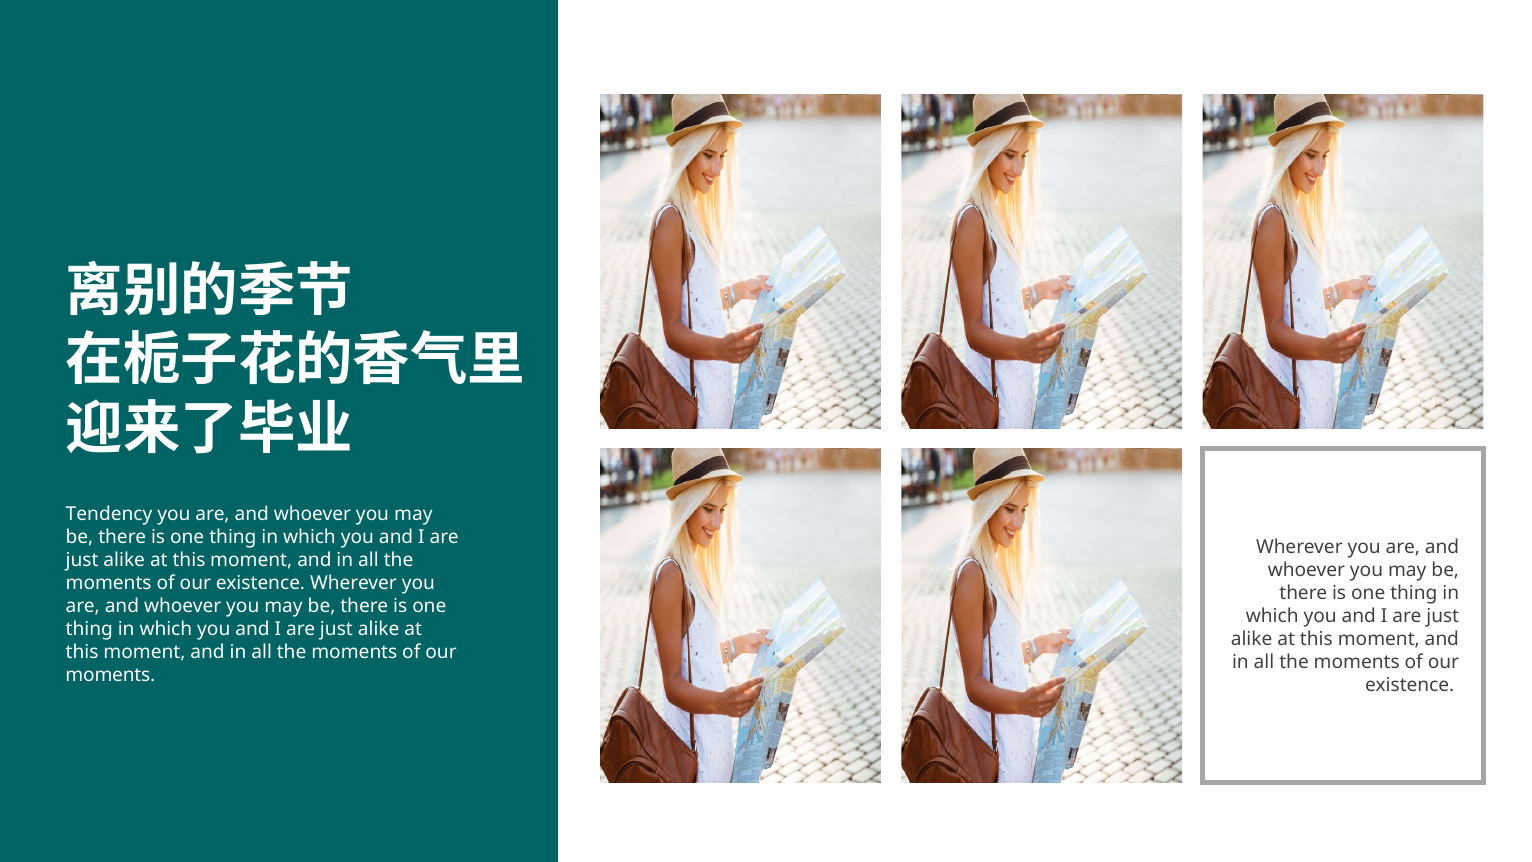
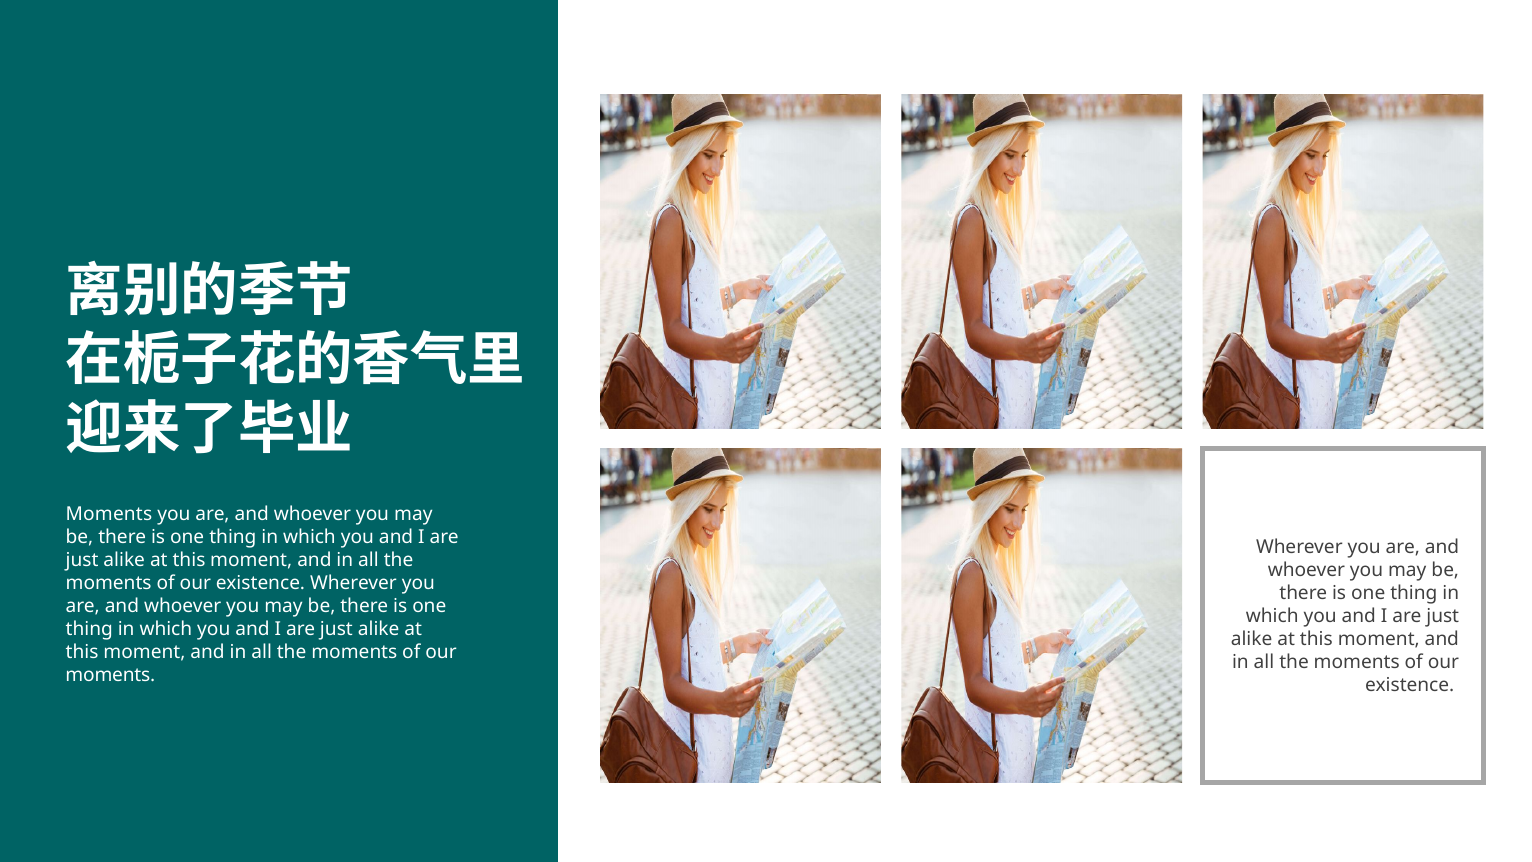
Tendency: Tendency -> Moments (109, 514)
